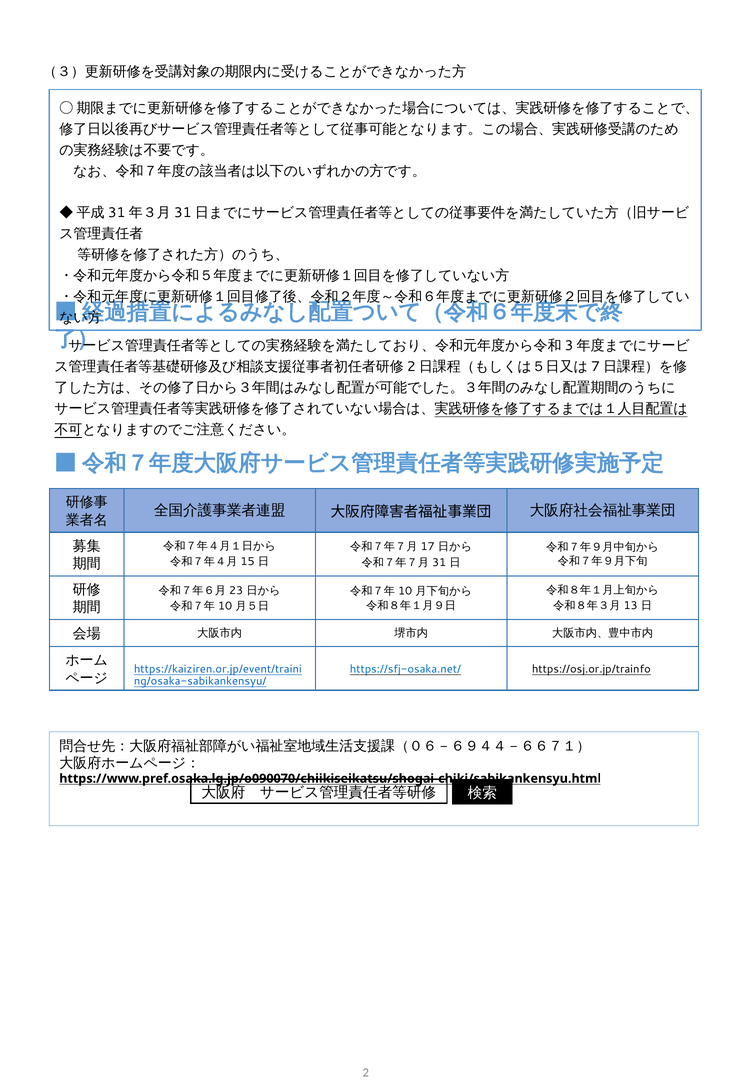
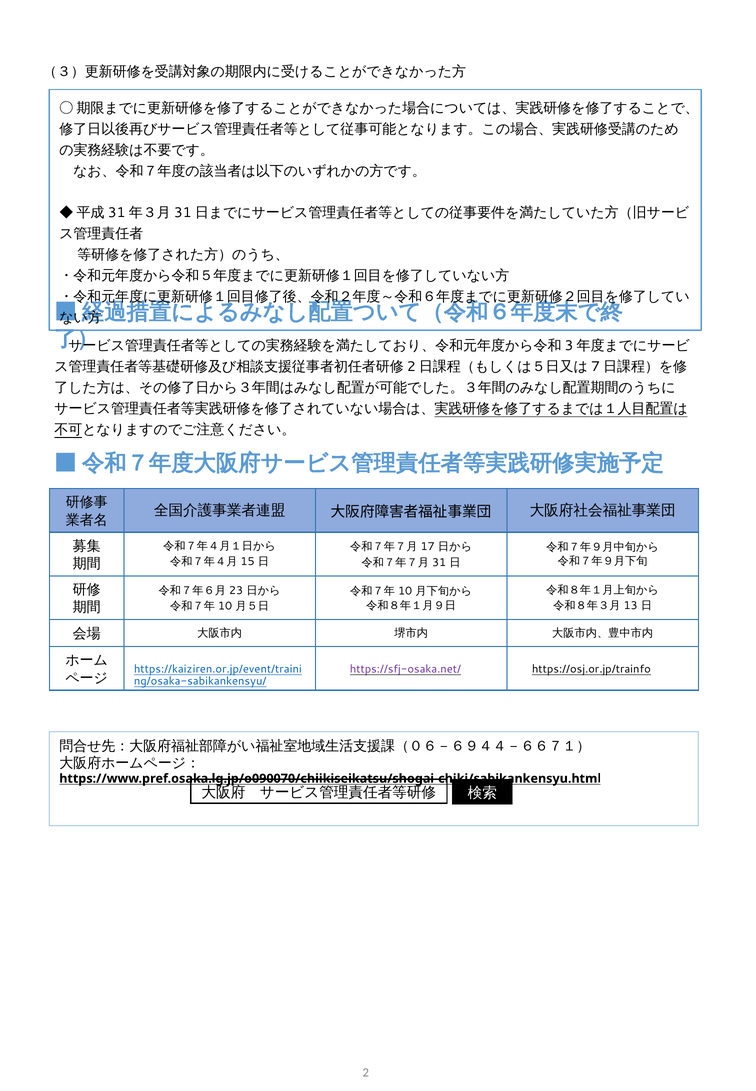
https://sfj-osaka.net/ colour: blue -> purple (405, 670)
